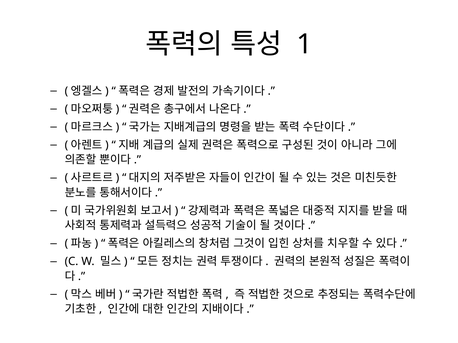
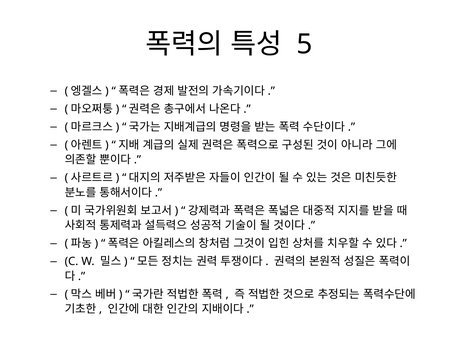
1: 1 -> 5 (305, 44)
